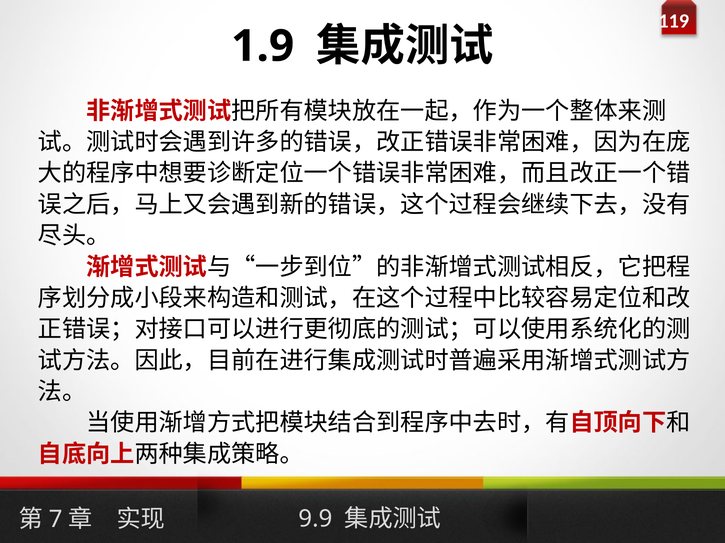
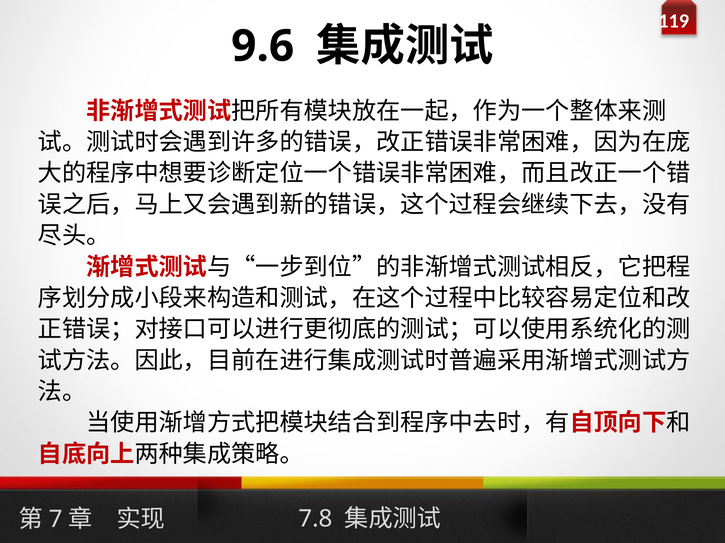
1.9: 1.9 -> 9.6 (263, 46)
9.9: 9.9 -> 7.8 (315, 519)
